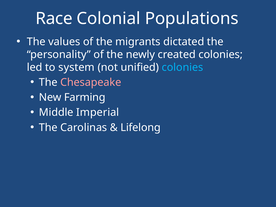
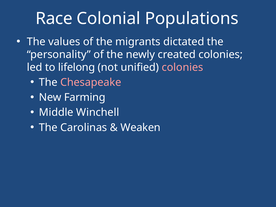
system: system -> lifelong (77, 67)
colonies colour: light blue -> pink (182, 67)
Imperial: Imperial -> Winchell (98, 112)
Lifelong: Lifelong -> Weaken (141, 127)
